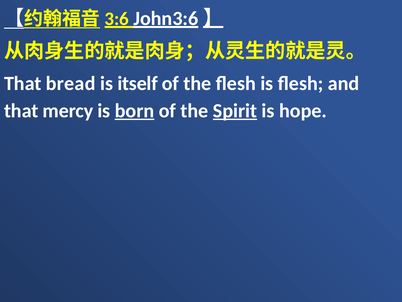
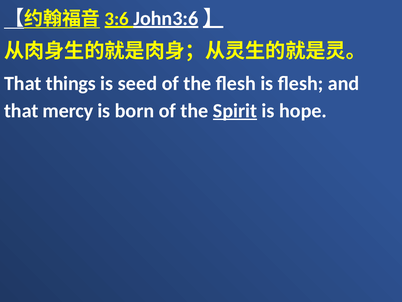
bread: bread -> things (71, 84)
itself: itself -> seed (137, 84)
born underline: present -> none (135, 111)
